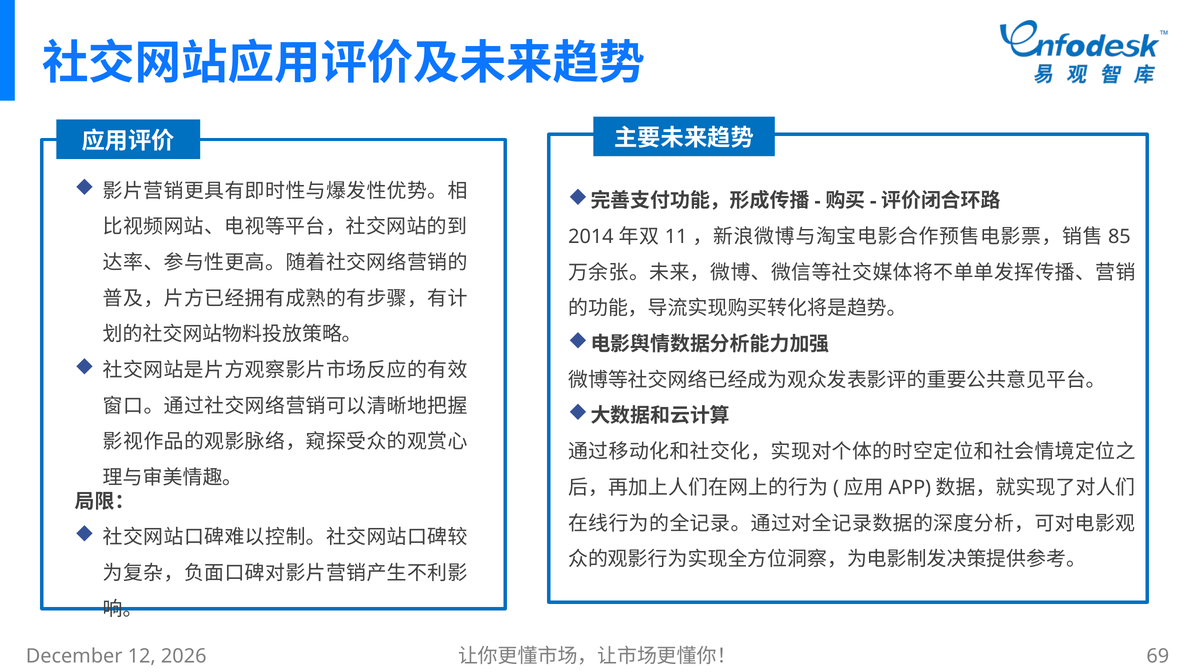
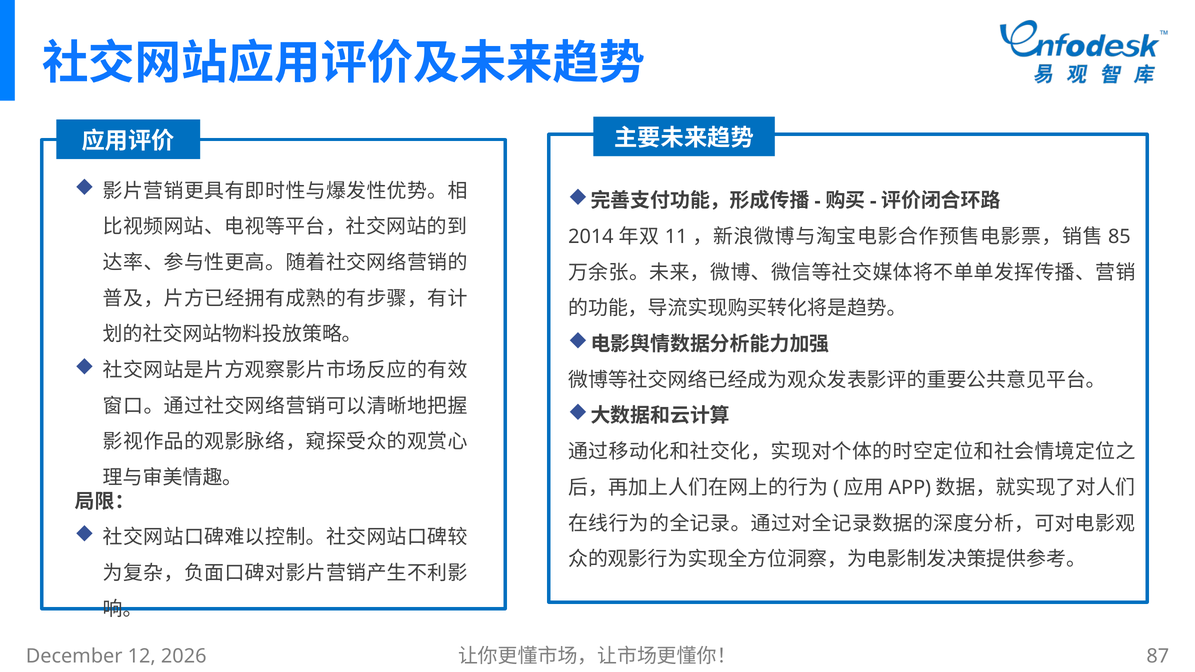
69: 69 -> 87 (1158, 656)
